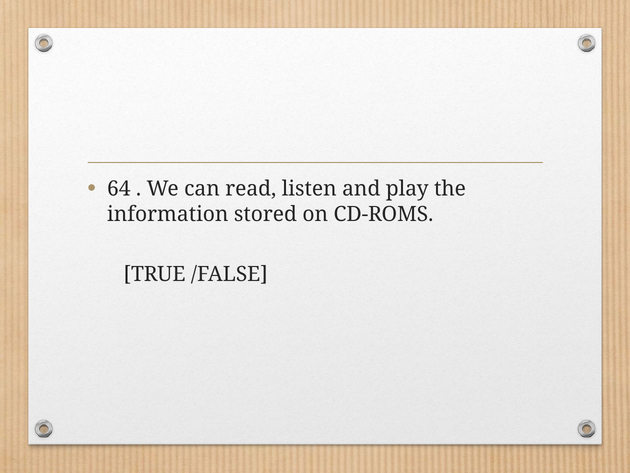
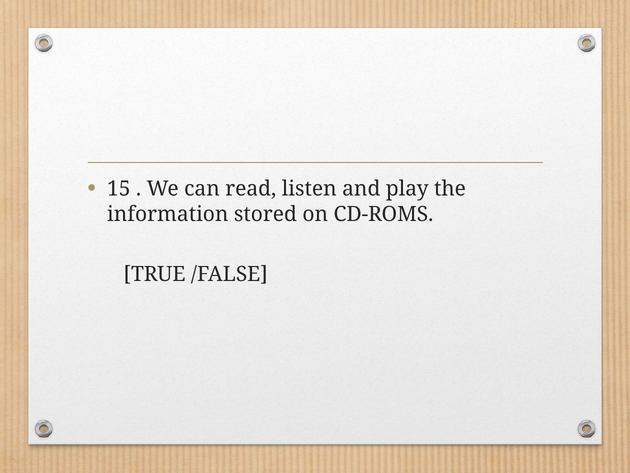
64: 64 -> 15 (119, 189)
